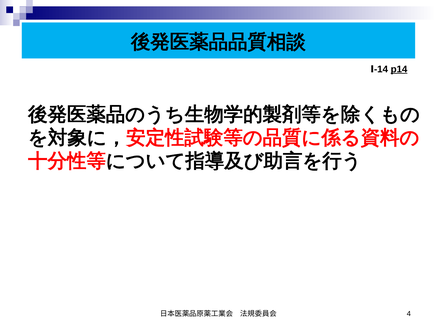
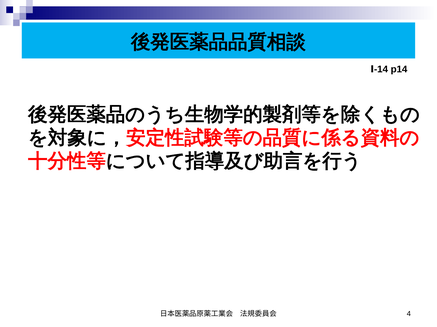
p14 underline: present -> none (399, 69)
